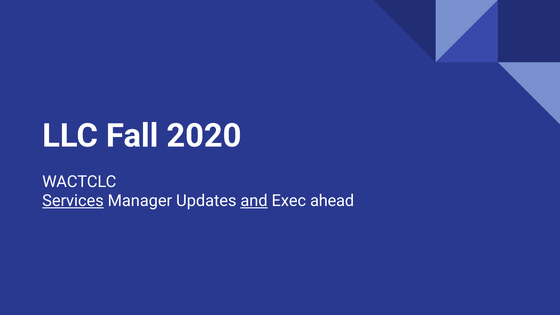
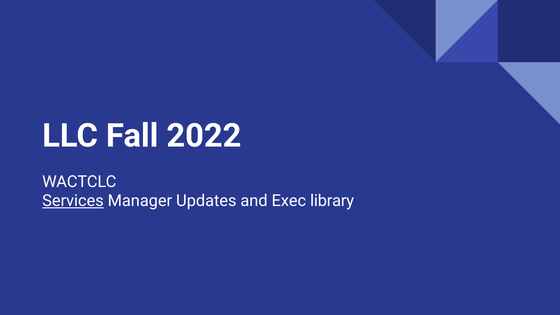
2020: 2020 -> 2022 (204, 136)
and underline: present -> none (254, 201)
ahead: ahead -> library (332, 201)
